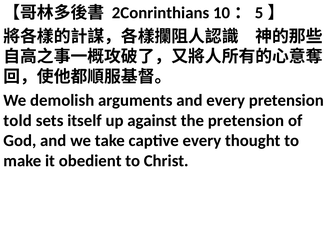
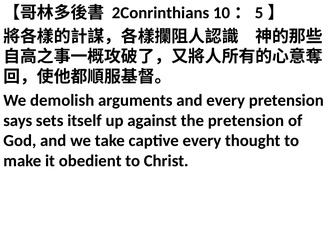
told: told -> says (18, 120)
